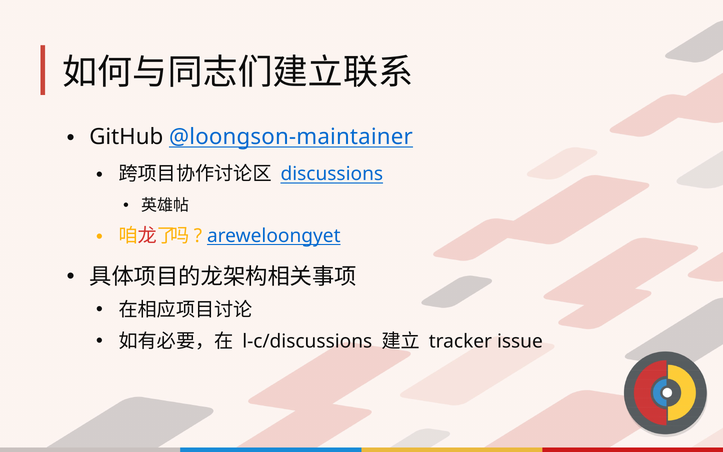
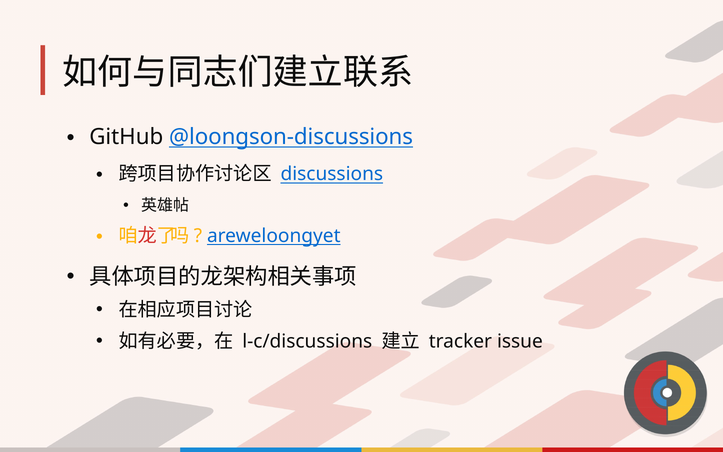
@loongson-maintainer: @loongson-maintainer -> @loongson-discussions (291, 137)
